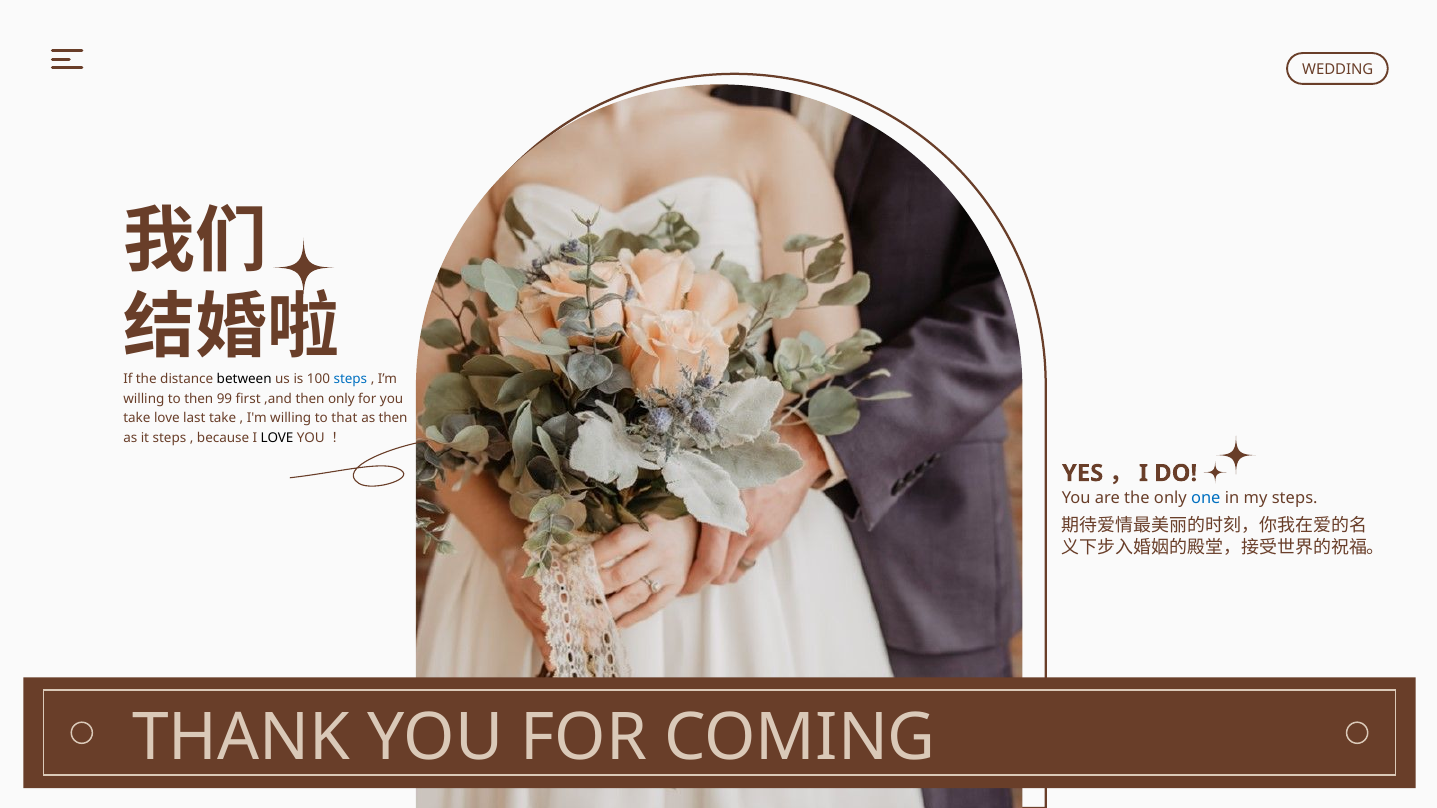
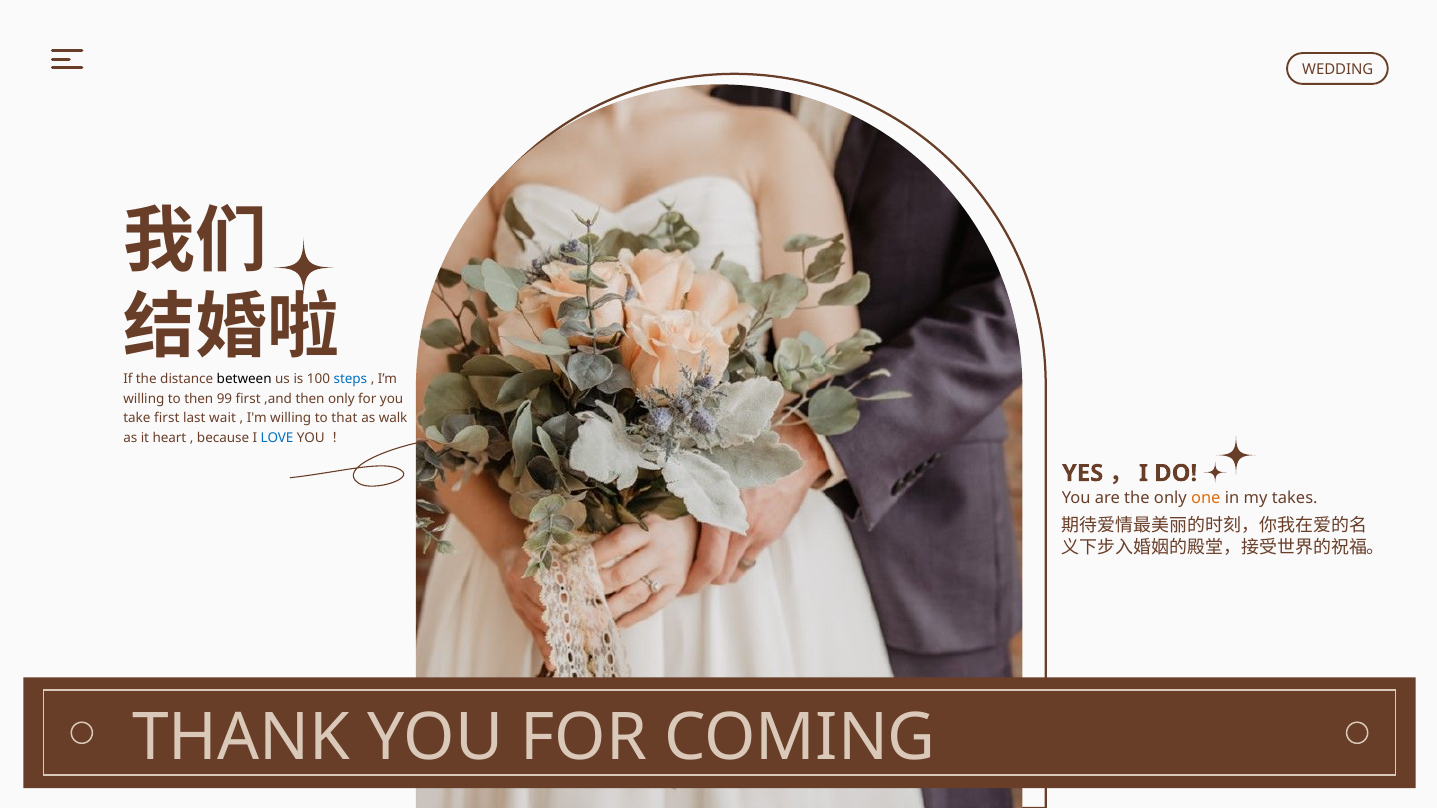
take love: love -> first (167, 418)
last take: take -> wait (223, 418)
as then: then -> walk (393, 418)
it steps: steps -> heart (169, 438)
LOVE colour: black -> blue (277, 438)
one colour: blue -> orange (1206, 498)
my steps: steps -> takes (1295, 498)
